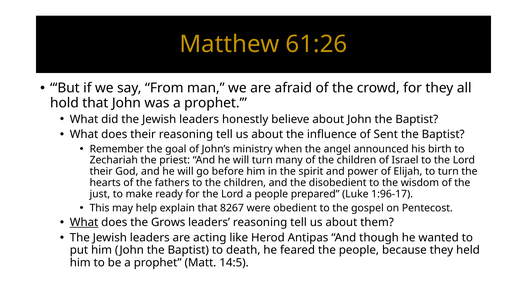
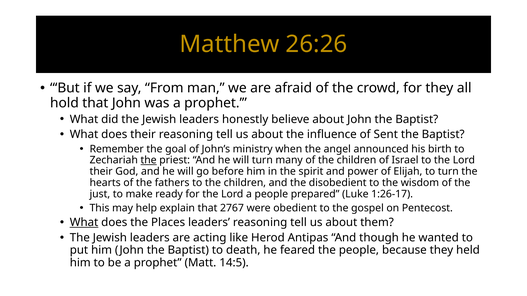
61:26: 61:26 -> 26:26 (316, 44)
the underline: none -> present (149, 160)
1:96-17: 1:96-17 -> 1:26-17 (392, 194)
8267: 8267 -> 2767 (232, 208)
Grows: Grows -> Places (168, 223)
